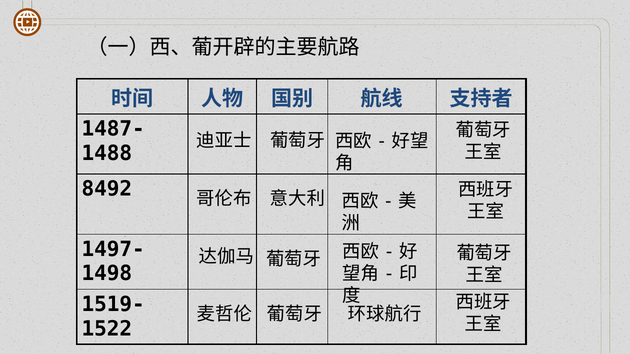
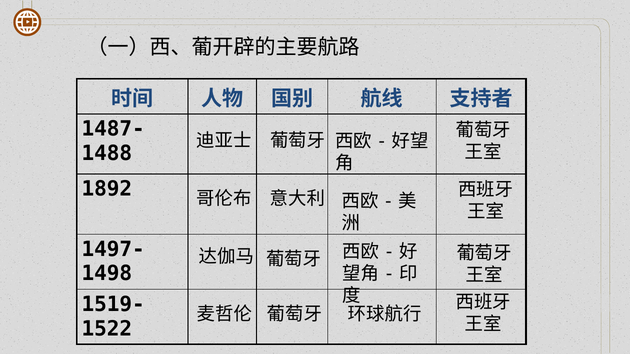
8492: 8492 -> 1892 (107, 189)
